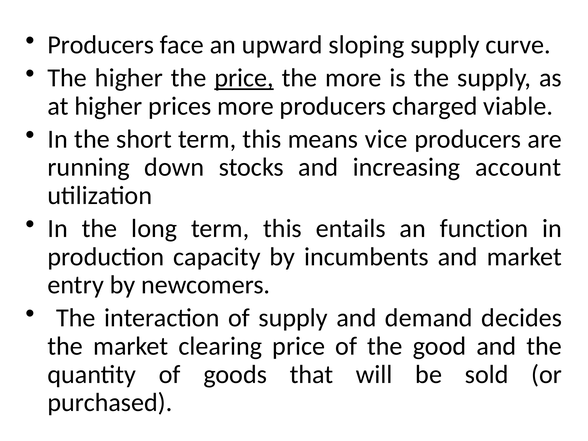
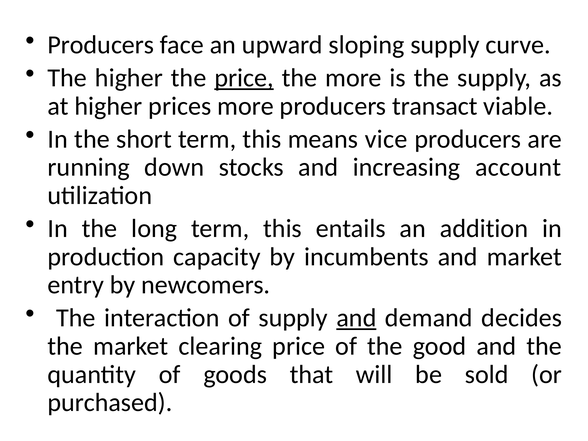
charged: charged -> transact (435, 106)
function: function -> addition (484, 228)
and underline: none -> present (356, 318)
